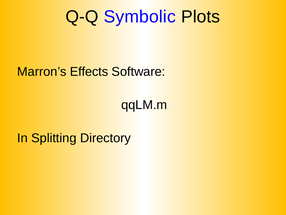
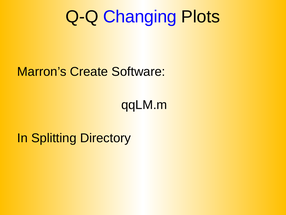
Symbolic: Symbolic -> Changing (140, 17)
Effects: Effects -> Create (89, 72)
